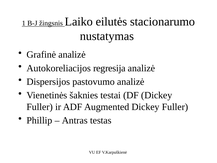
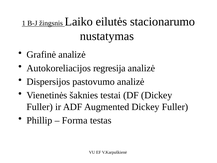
Antras: Antras -> Forma (75, 120)
